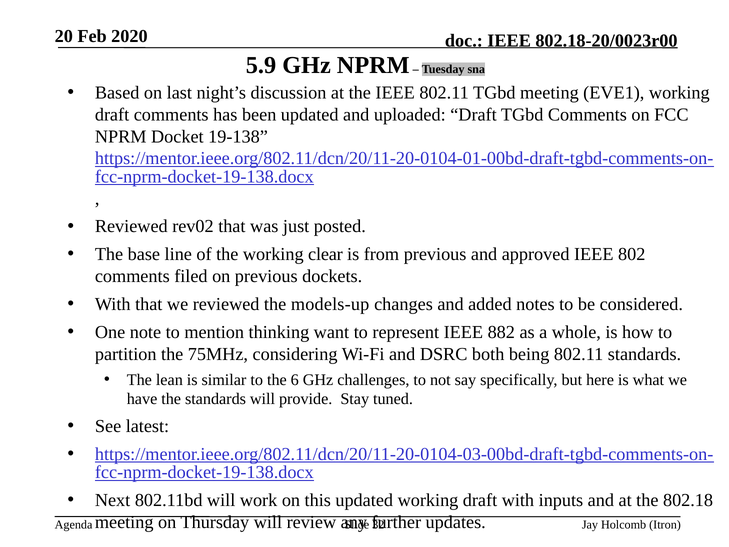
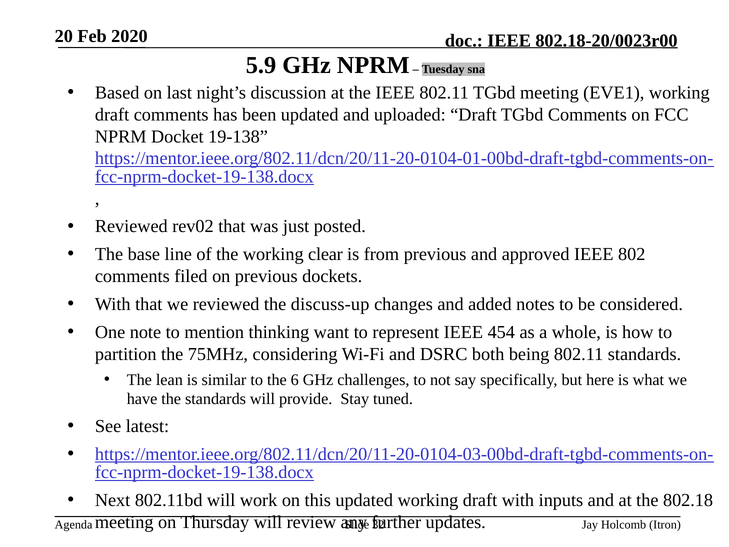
models-up: models-up -> discuss-up (330, 304)
882: 882 -> 454 (501, 332)
